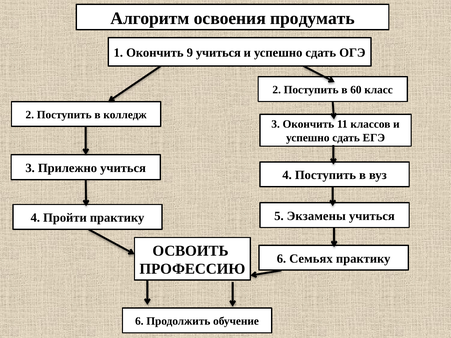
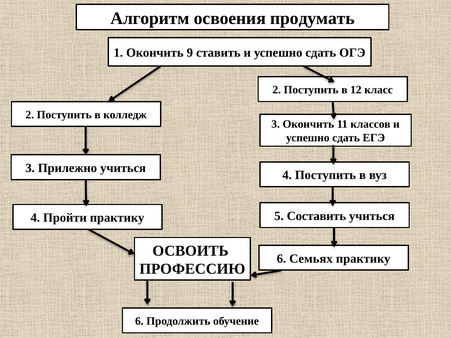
9 учиться: учиться -> ставить (218, 53)
60: 60 -> 12 (356, 90)
Экзамены: Экзамены -> Составить (316, 216)
